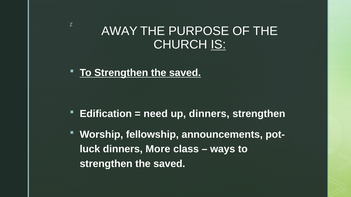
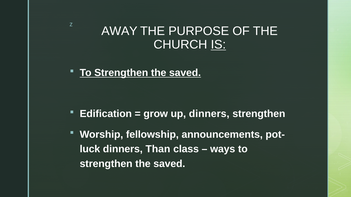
need: need -> grow (156, 114)
More: More -> Than (158, 149)
